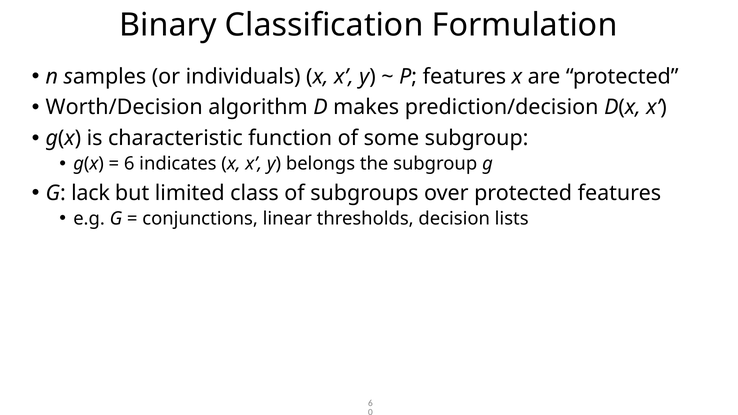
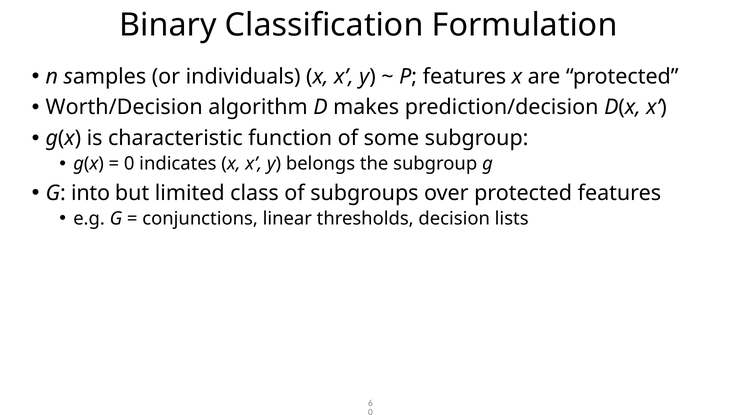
6: 6 -> 0 (129, 164)
lack: lack -> into (91, 193)
